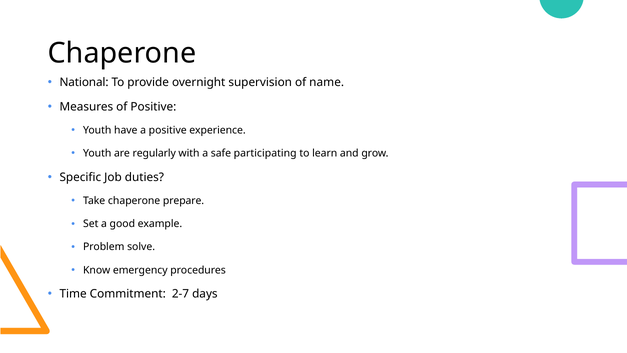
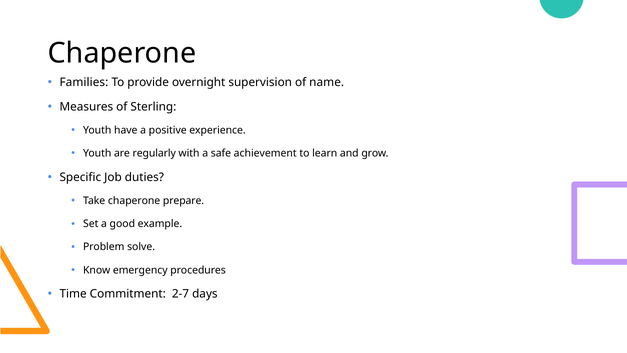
National: National -> Families (84, 82)
of Positive: Positive -> Sterling (153, 107)
participating: participating -> achievement (265, 153)
